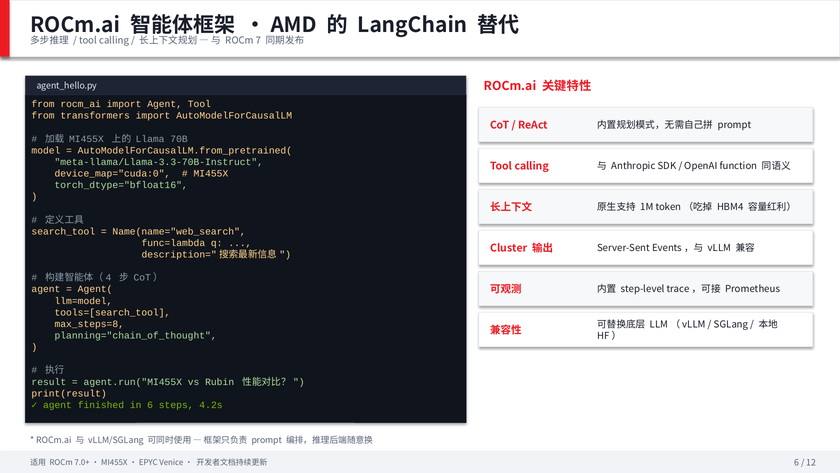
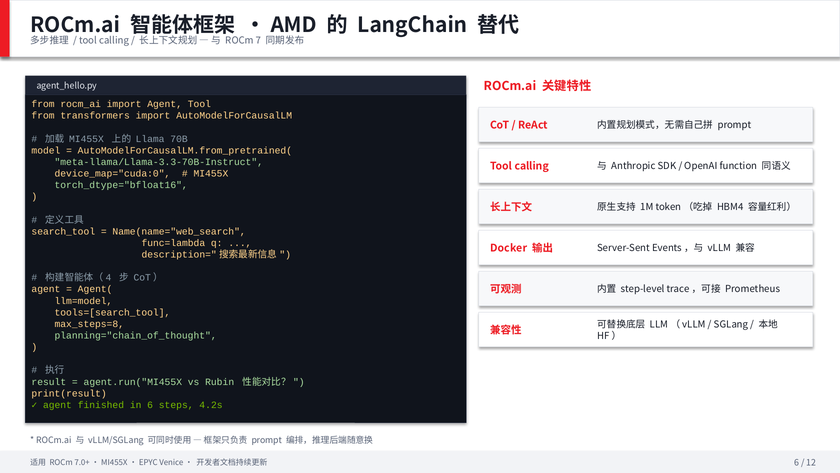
Cluster: Cluster -> Docker (509, 248)
